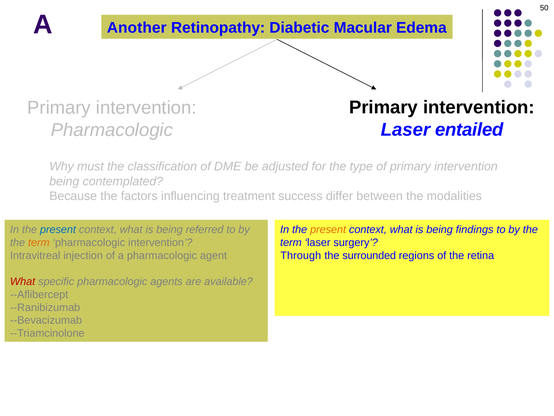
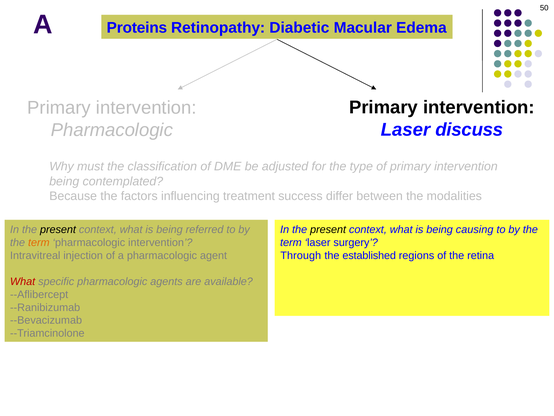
Another: Another -> Proteins (137, 28)
entailed: entailed -> discuss (469, 130)
present colour: blue -> black (58, 229)
present colour: orange -> black (328, 229)
findings: findings -> causing (475, 229)
surrounded: surrounded -> established (369, 255)
